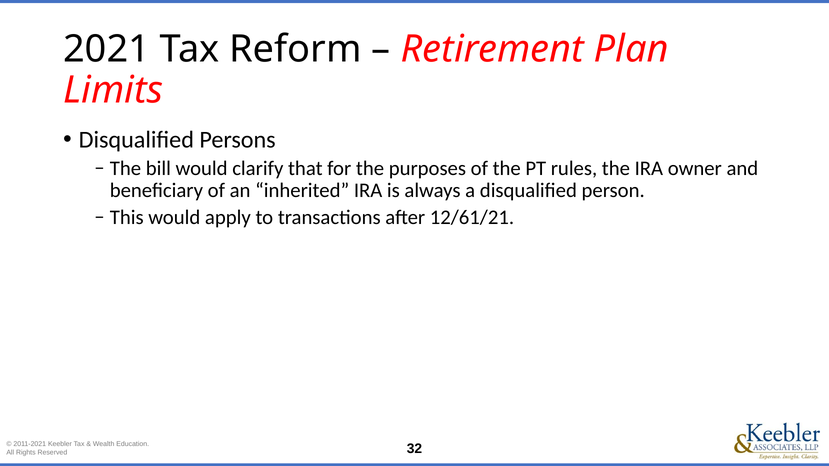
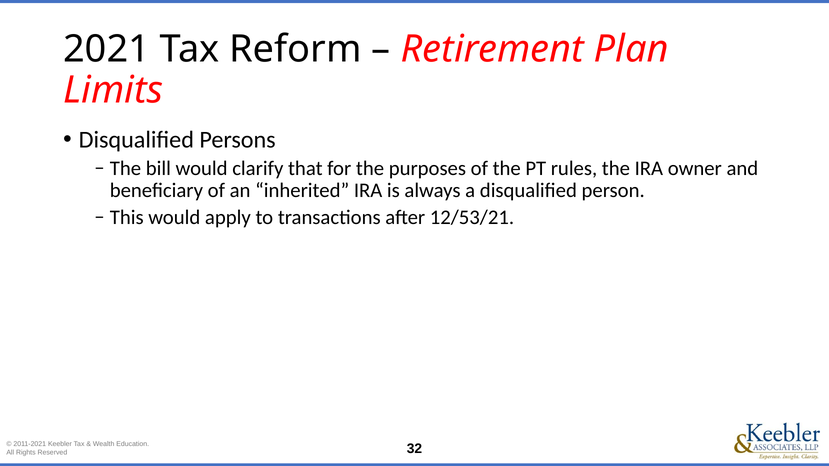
12/61/21: 12/61/21 -> 12/53/21 (472, 217)
